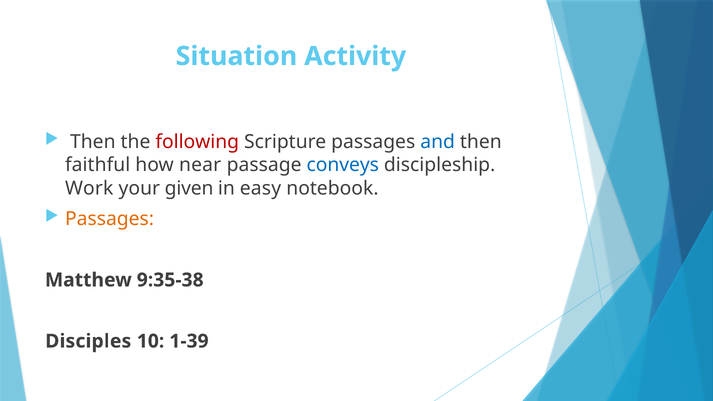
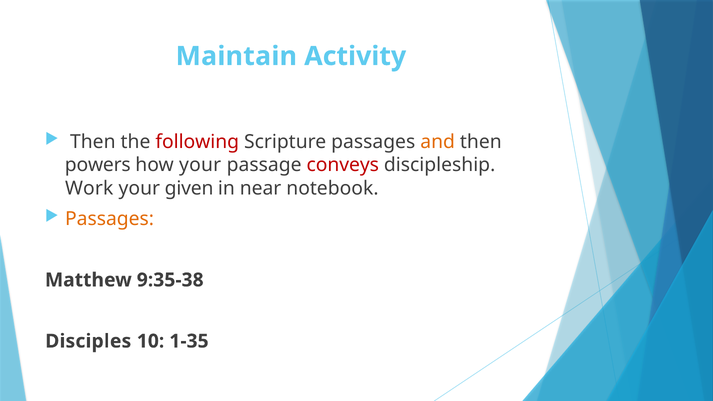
Situation: Situation -> Maintain (236, 56)
and colour: blue -> orange (438, 142)
faithful: faithful -> powers (98, 165)
how near: near -> your (200, 165)
conveys colour: blue -> red (343, 165)
easy: easy -> near (261, 188)
1-39: 1-39 -> 1-35 (189, 341)
